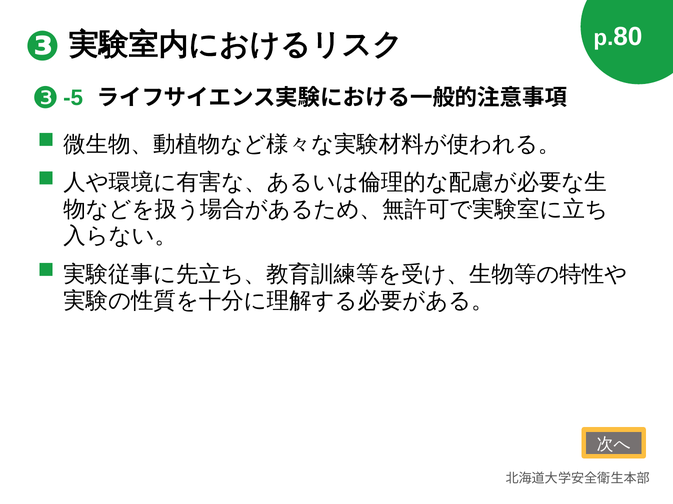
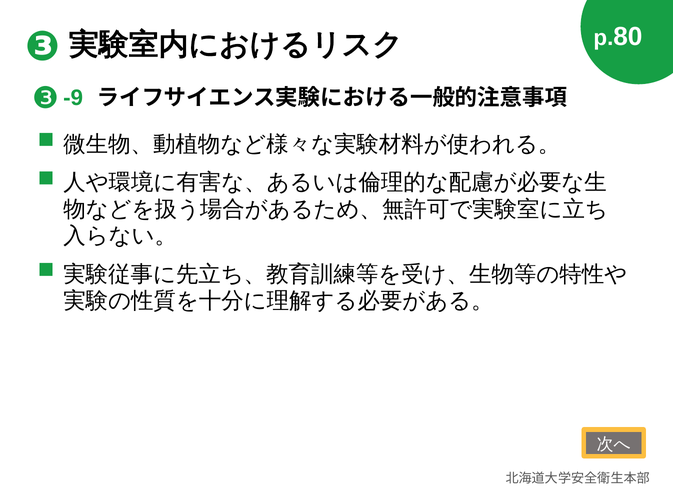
-5: -5 -> -9 (73, 98)
